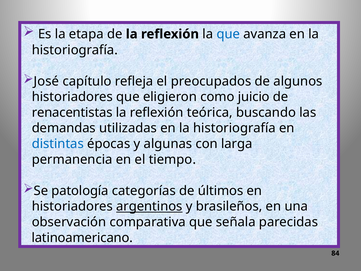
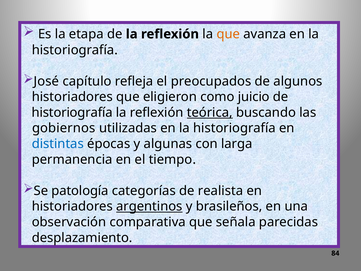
que colour: blue -> orange (228, 34)
renacentistas: renacentistas -> historiografía (72, 112)
teórica underline: none -> present (210, 112)
demandas: demandas -> gobiernos (64, 128)
últimos: últimos -> realista (221, 191)
latinoamericano: latinoamericano -> desplazamiento (82, 238)
